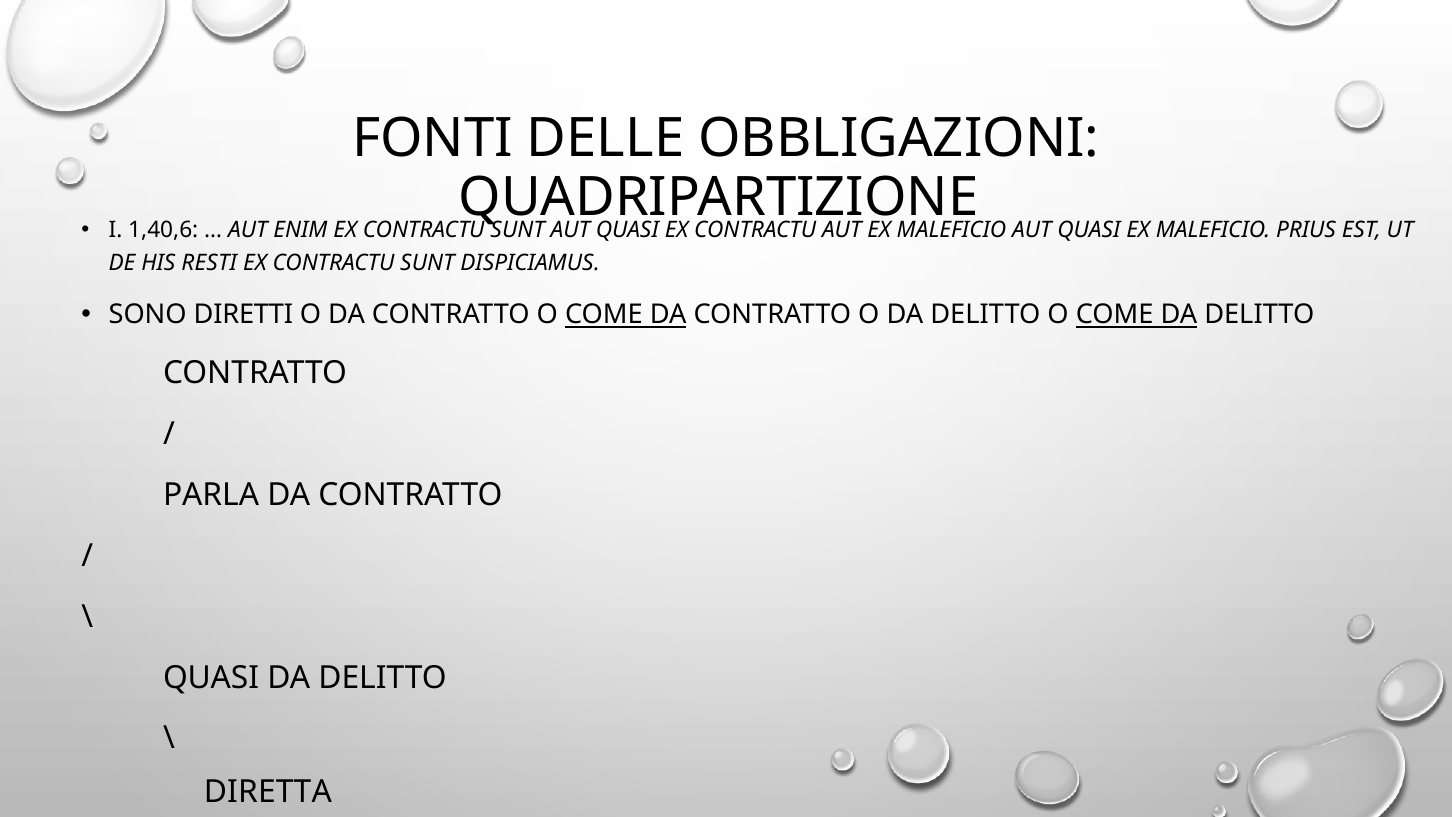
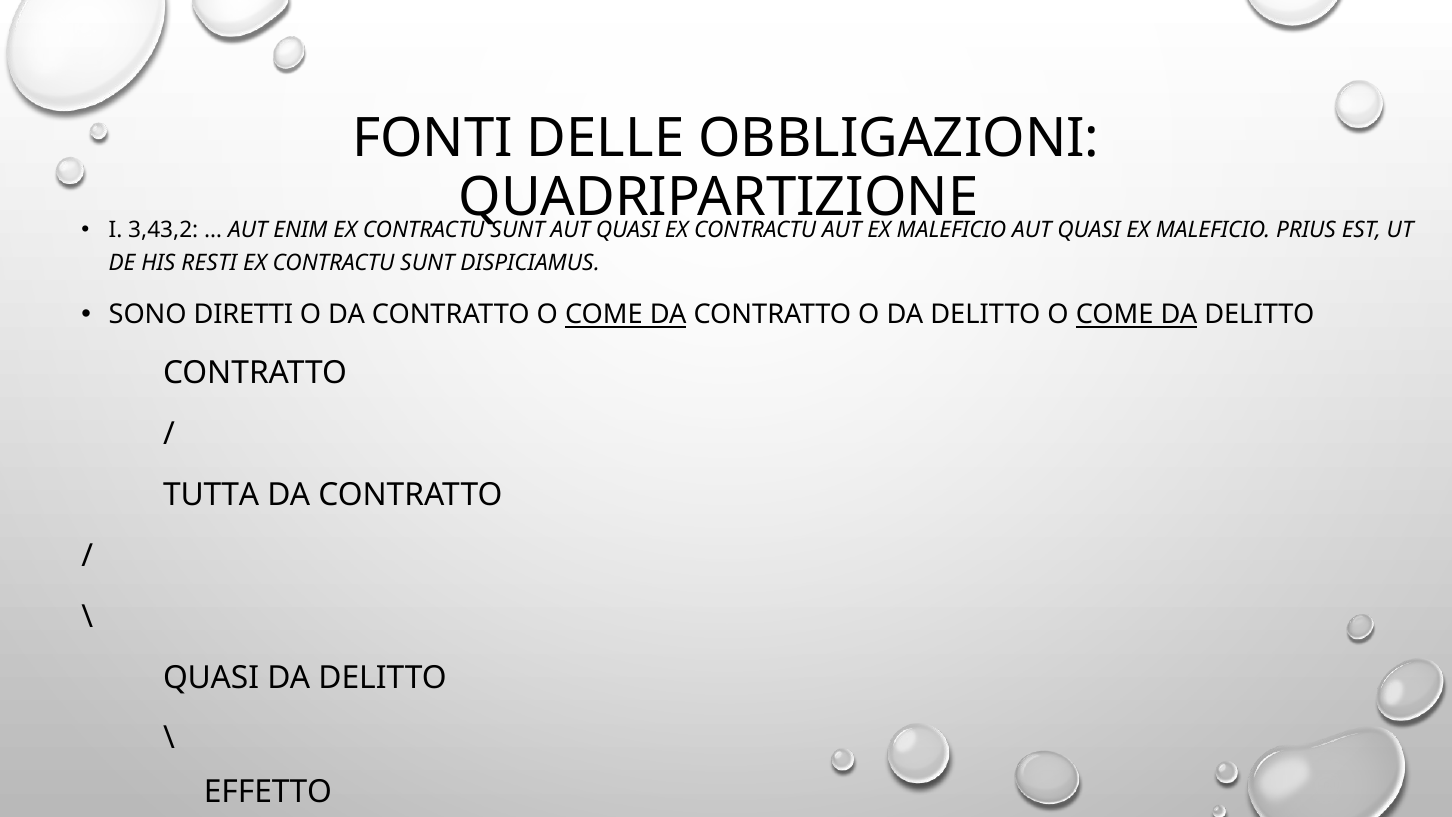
1,40,6: 1,40,6 -> 3,43,2 (163, 230)
PARLA: PARLA -> TUTTA (211, 495)
DIRETTA: DIRETTA -> EFFETTO (268, 791)
